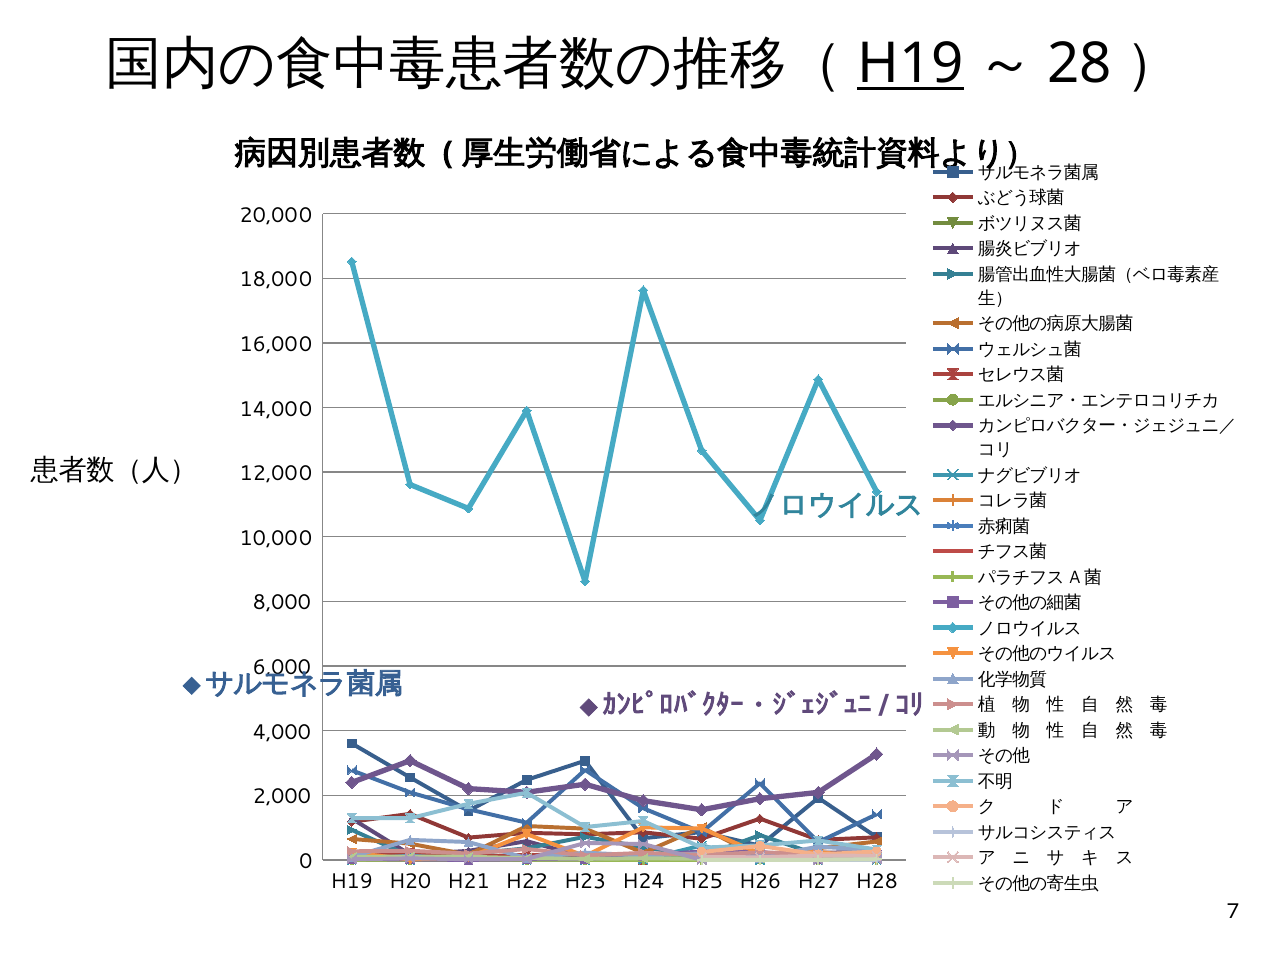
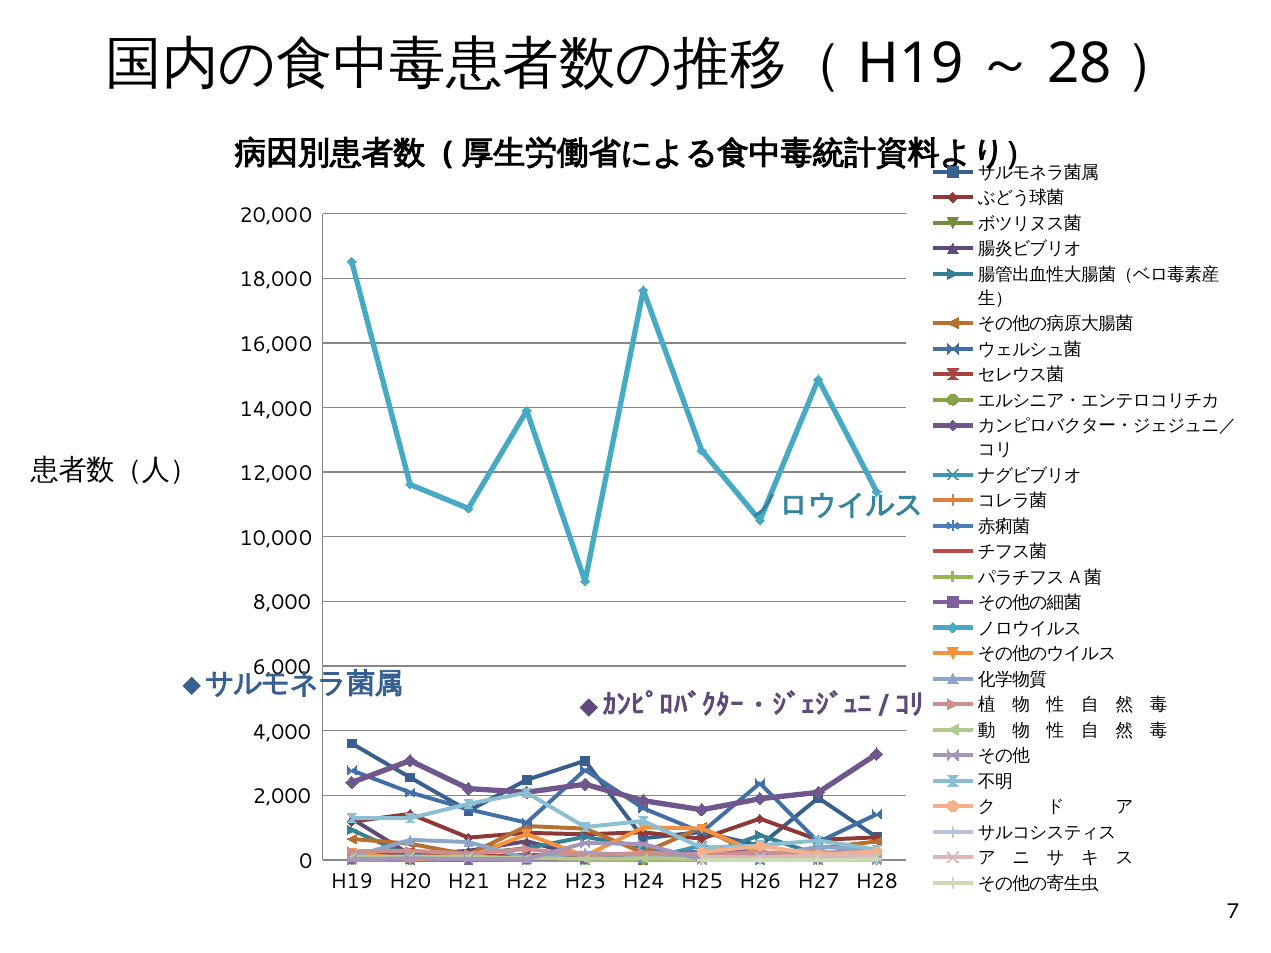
H19 underline: present -> none (911, 64)
